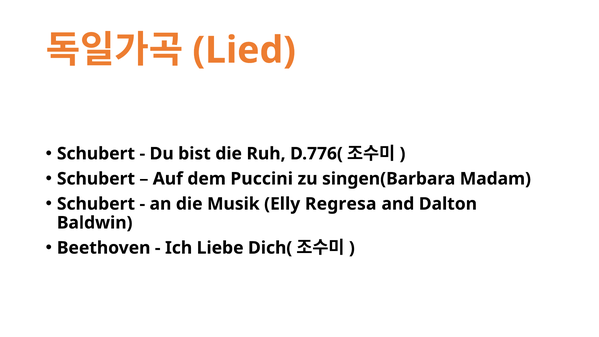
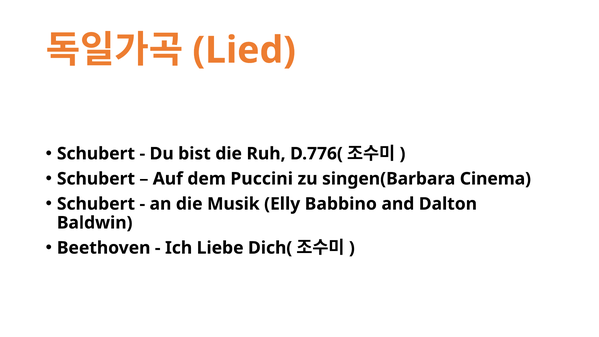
Madam: Madam -> Cinema (495, 179)
Regresa: Regresa -> Babbino (341, 204)
